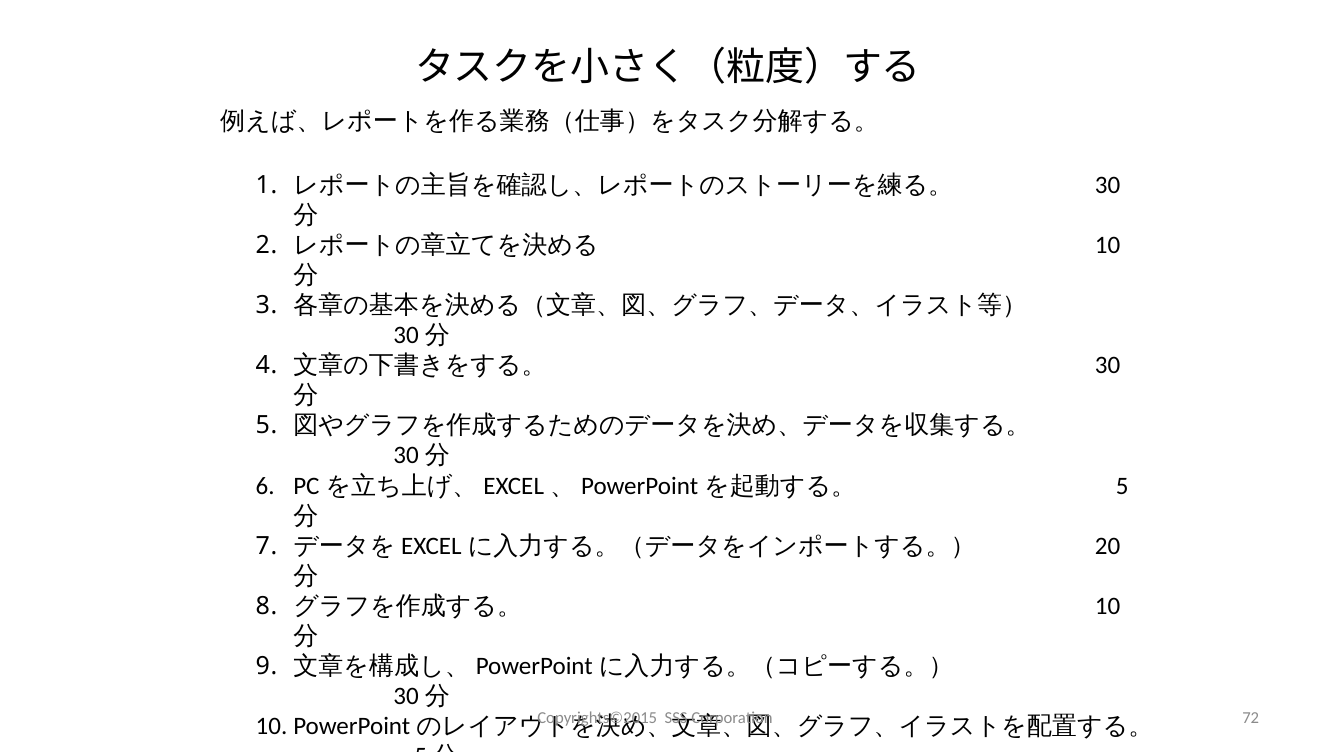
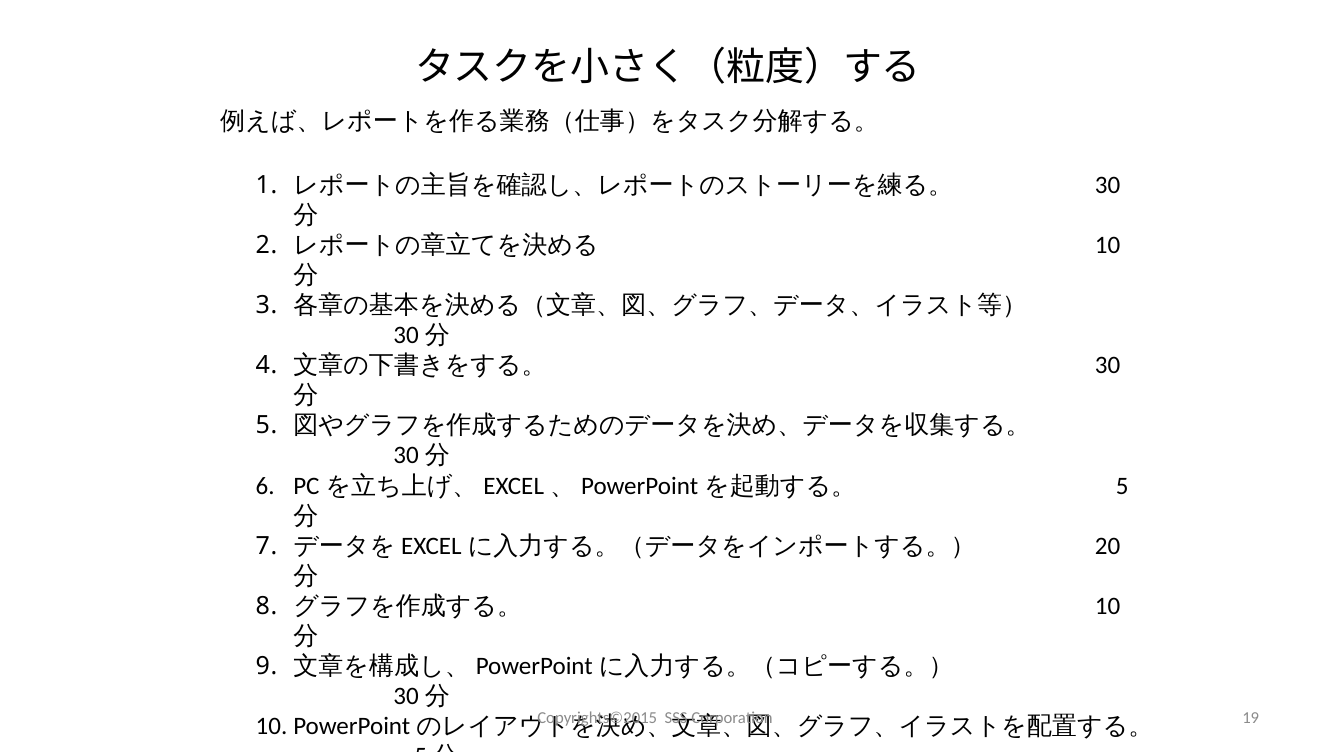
72: 72 -> 19 (1251, 718)
